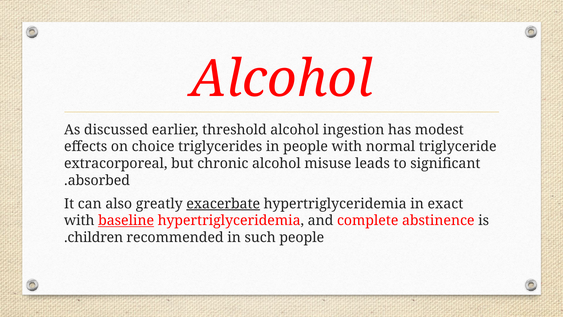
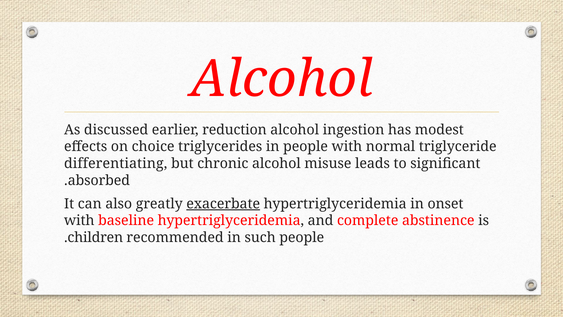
threshold: threshold -> reduction (234, 130)
extracorporeal: extracorporeal -> differentiating (116, 163)
exact: exact -> onset (445, 204)
baseline underline: present -> none (126, 220)
